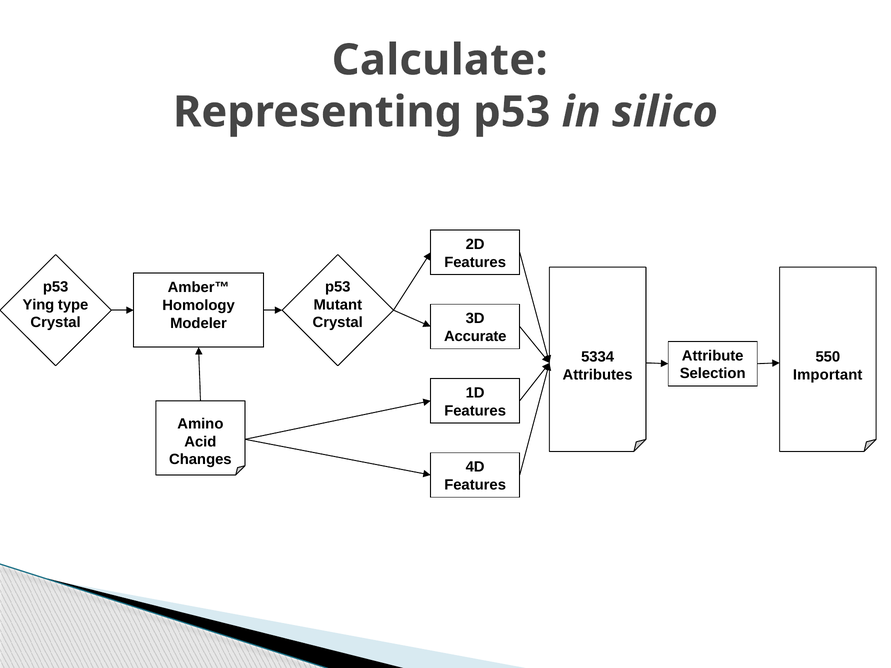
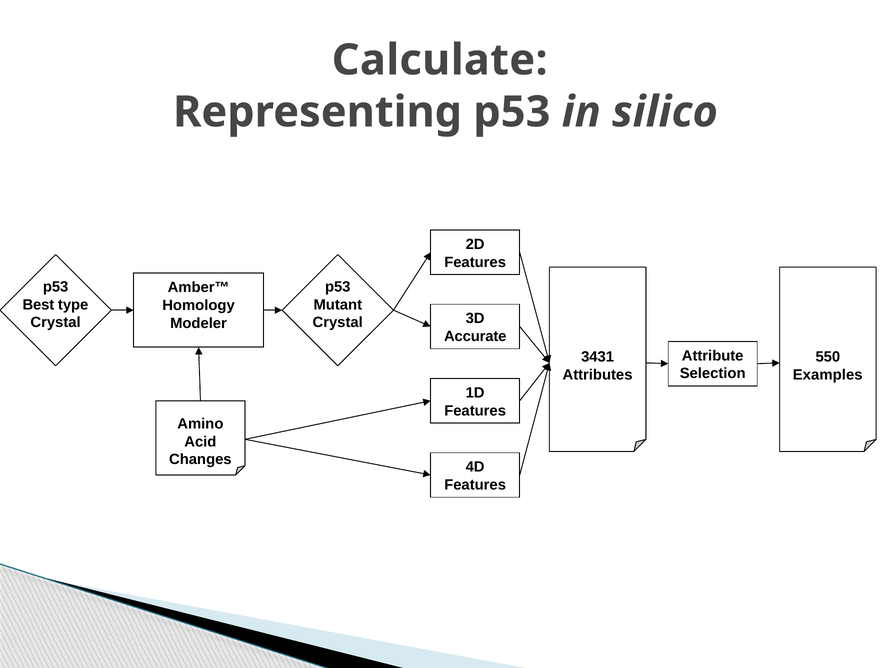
Ying: Ying -> Best (38, 305)
5334: 5334 -> 3431 (598, 357)
Important: Important -> Examples (828, 375)
